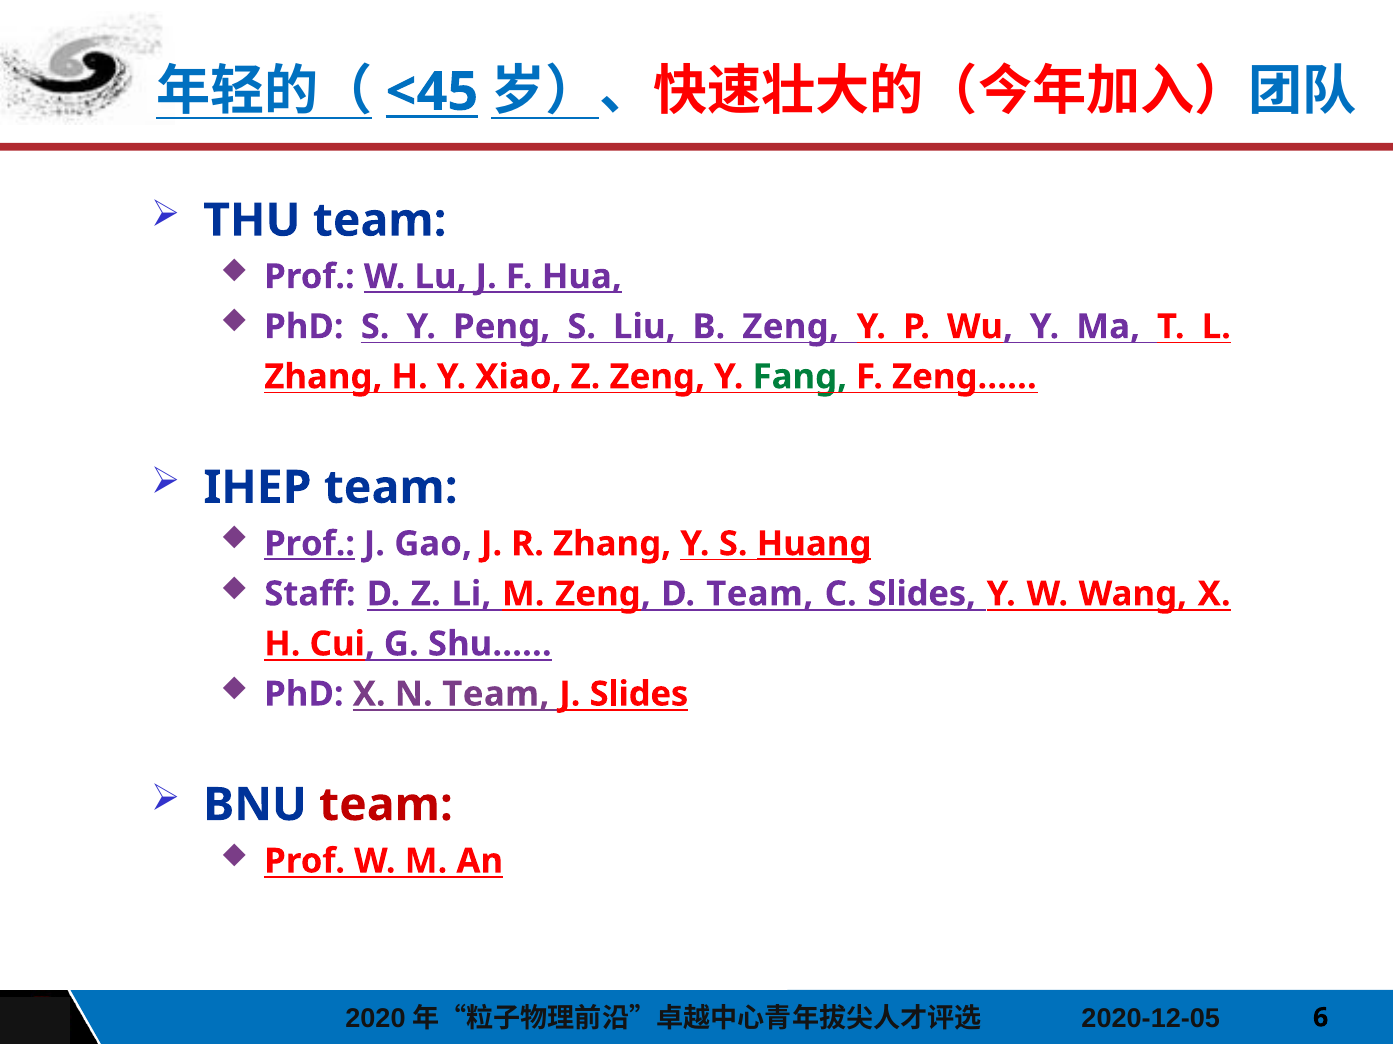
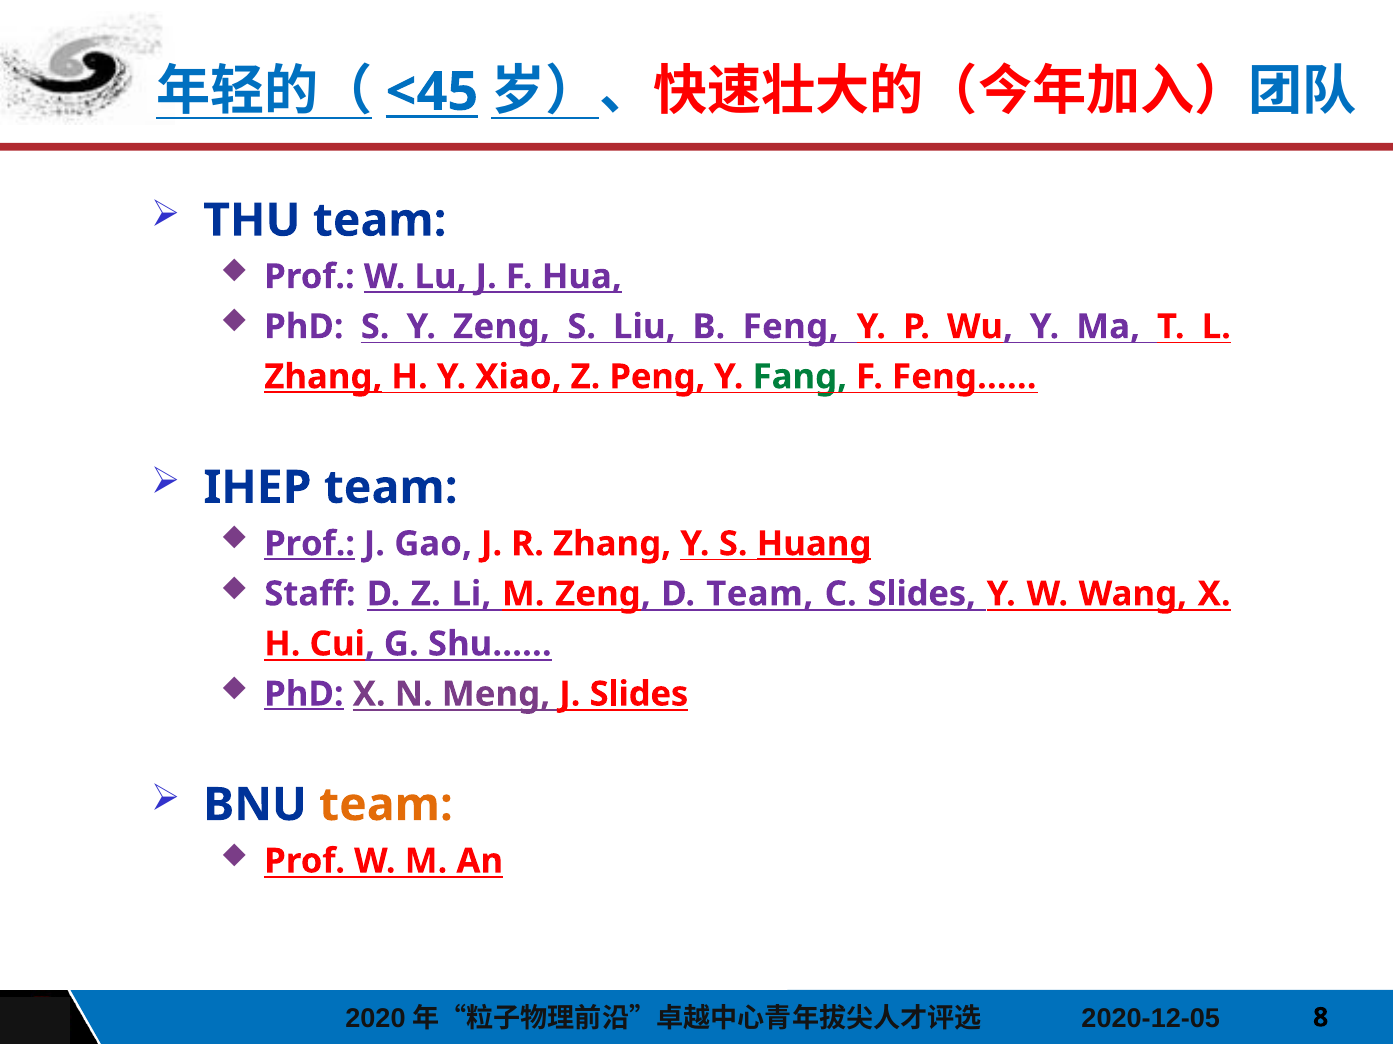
Y Peng: Peng -> Zeng (501, 327)
B Zeng: Zeng -> Feng (791, 327)
Zhang underline: none -> present (323, 377)
Z Zeng: Zeng -> Peng (657, 377)
Zeng……: Zeng…… -> Feng…… (964, 377)
PhD underline: none -> present (304, 695)
N Team: Team -> Meng (496, 695)
team colour: red -> orange (386, 805)
6: 6 -> 8 (1321, 1018)
